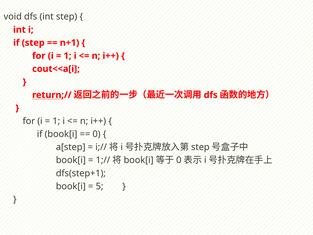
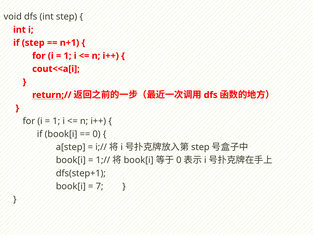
5: 5 -> 7 (100, 186)
